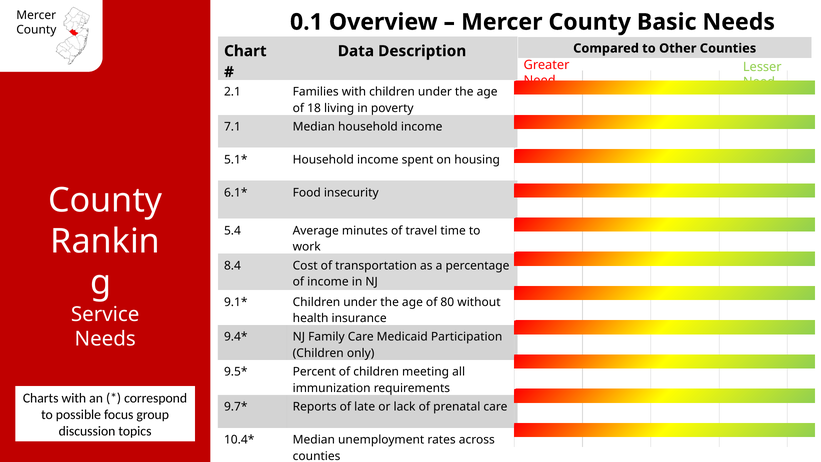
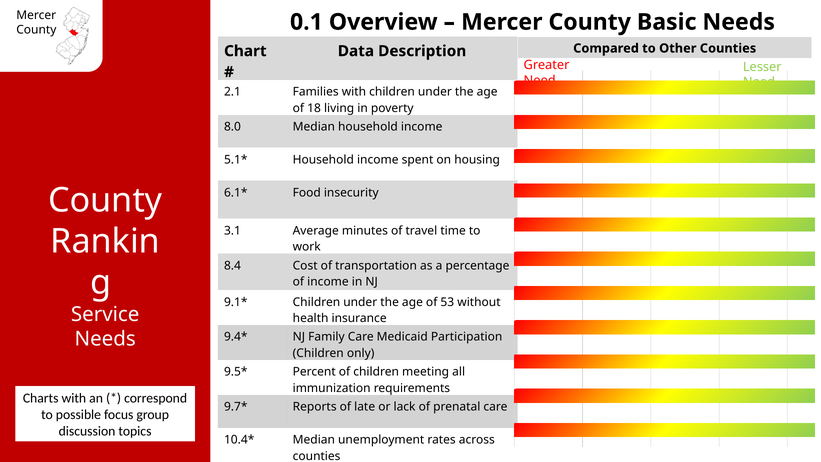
7.1: 7.1 -> 8.0 (232, 127)
5.4: 5.4 -> 3.1 (232, 231)
80: 80 -> 53 (447, 302)
